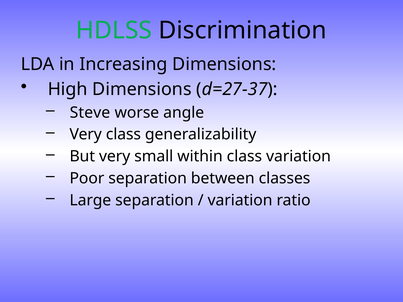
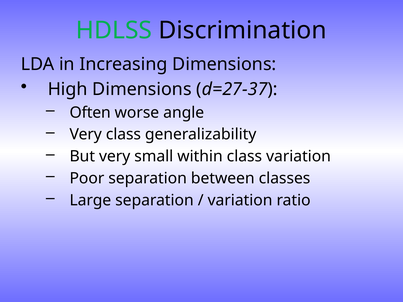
Steve: Steve -> Often (90, 113)
